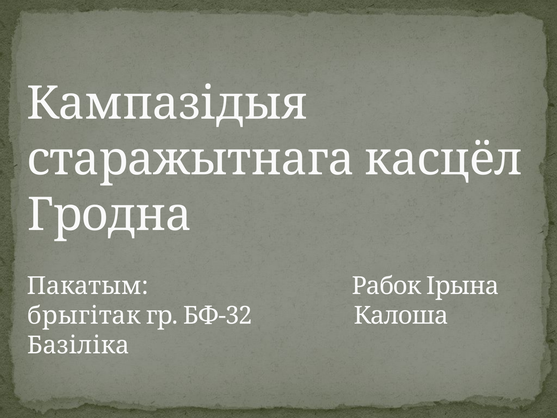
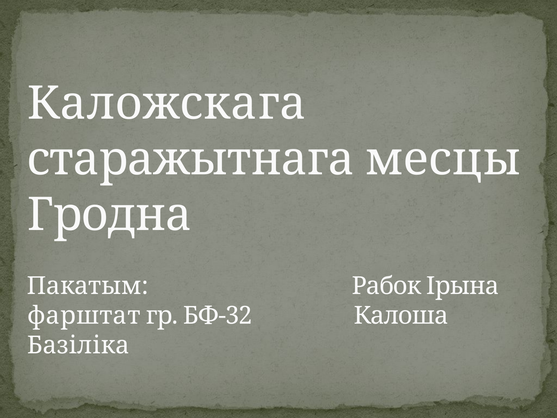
Кампазідыя: Кампазідыя -> Каложскага (167, 103)
касцёл: касцёл -> месцы (443, 159)
брыгітак: брыгітак -> фарштат (84, 316)
